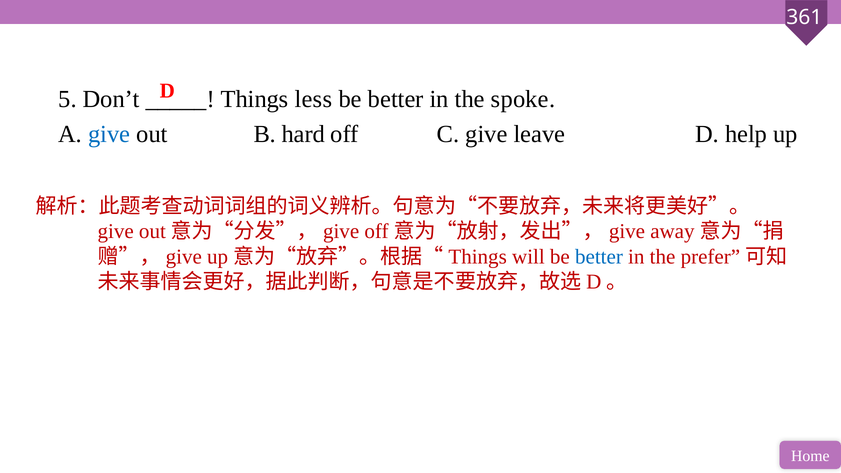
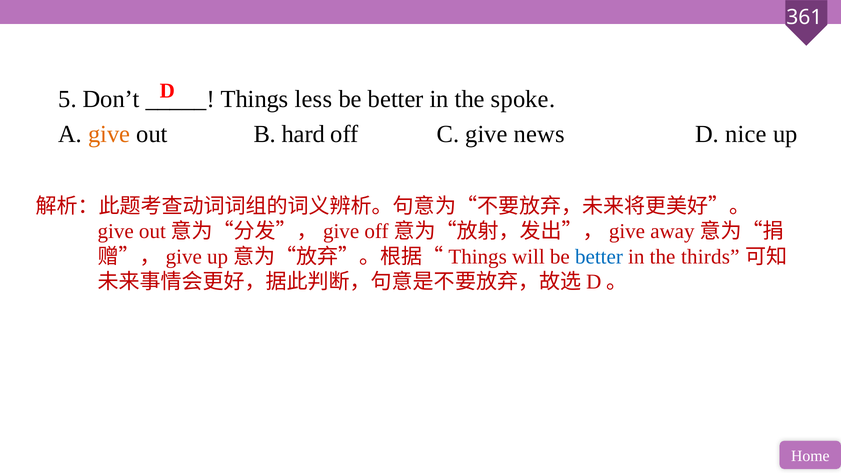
give colour: blue -> orange (109, 134)
leave: leave -> news (539, 134)
help: help -> nice (746, 134)
prefer: prefer -> thirds (710, 257)
